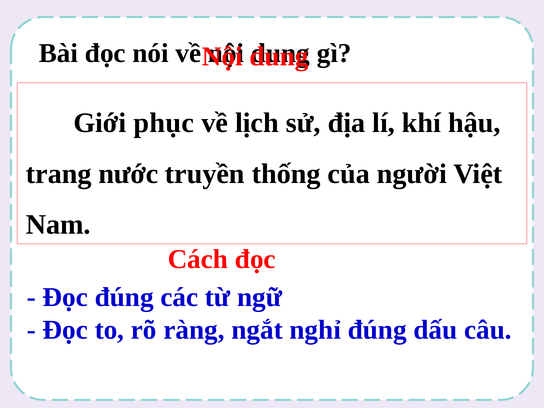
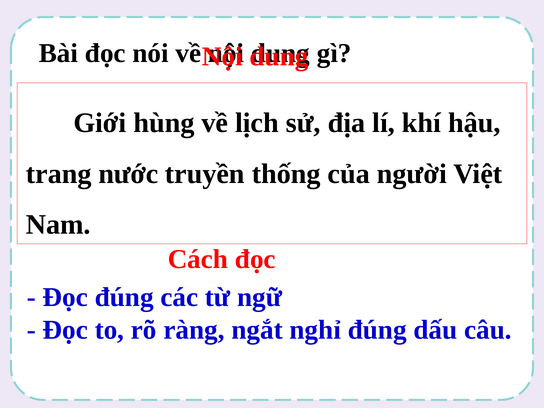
phục: phục -> hùng (164, 123)
